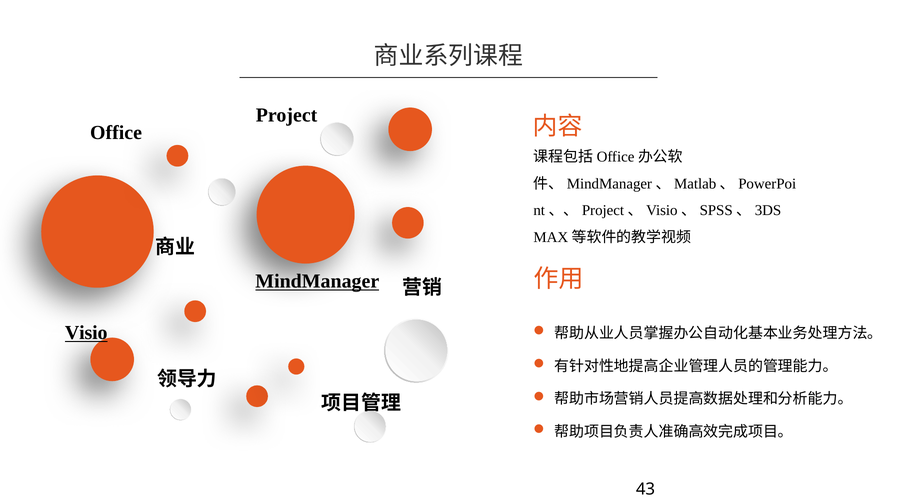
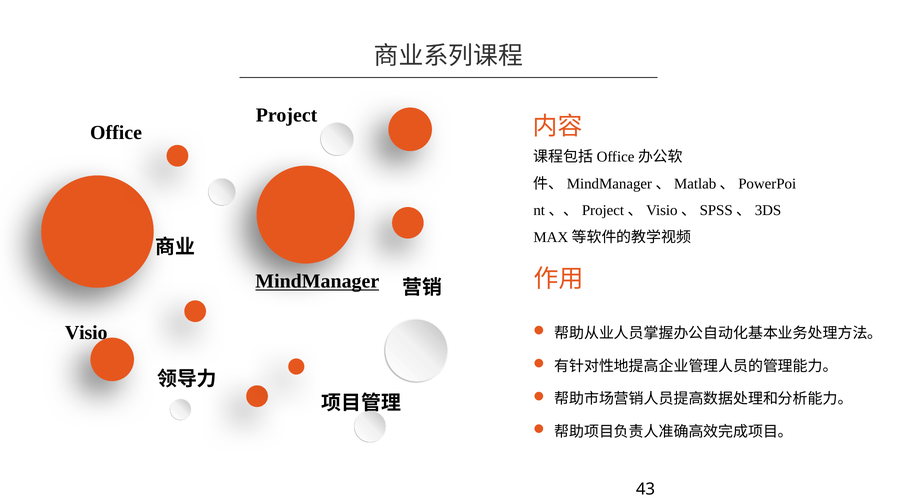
Visio underline: present -> none (86, 333)
